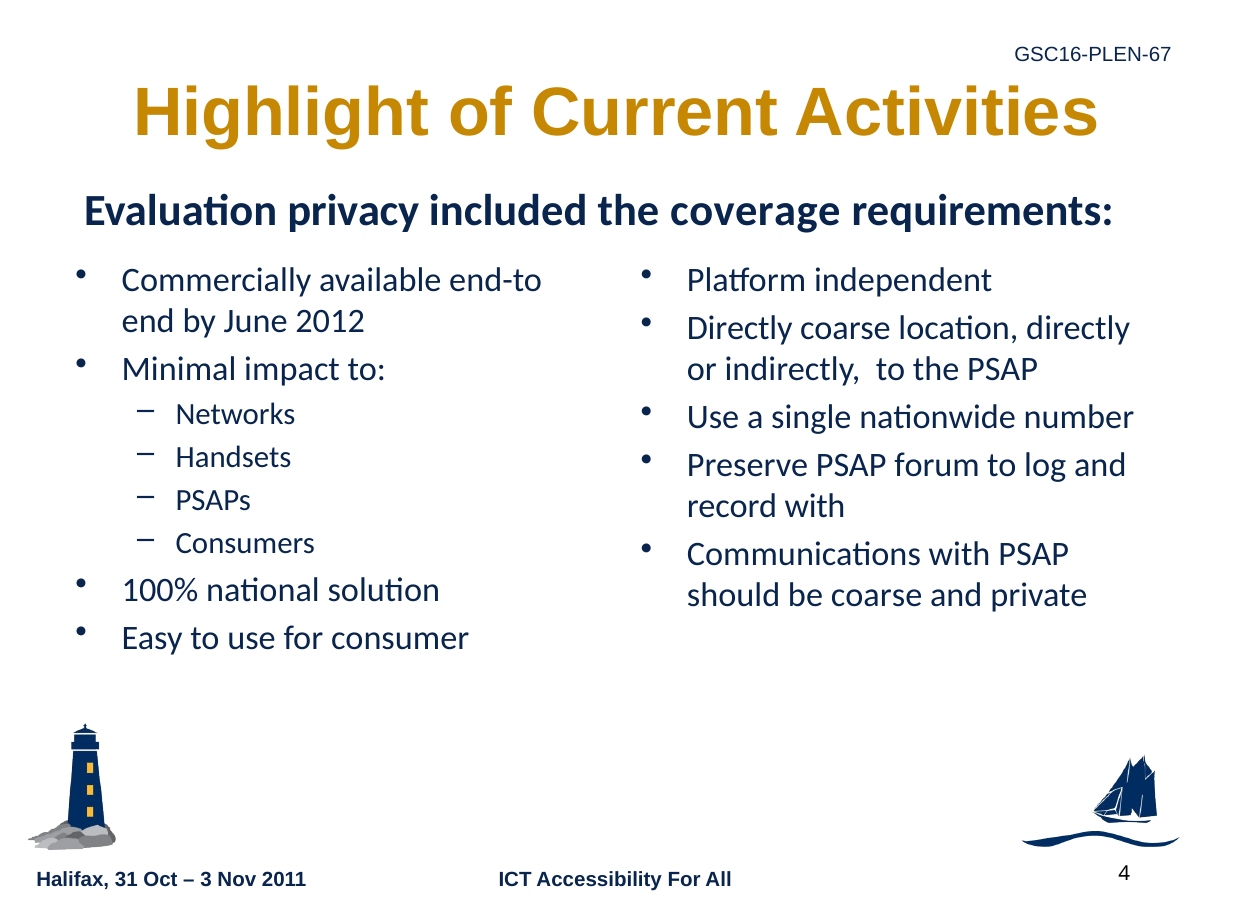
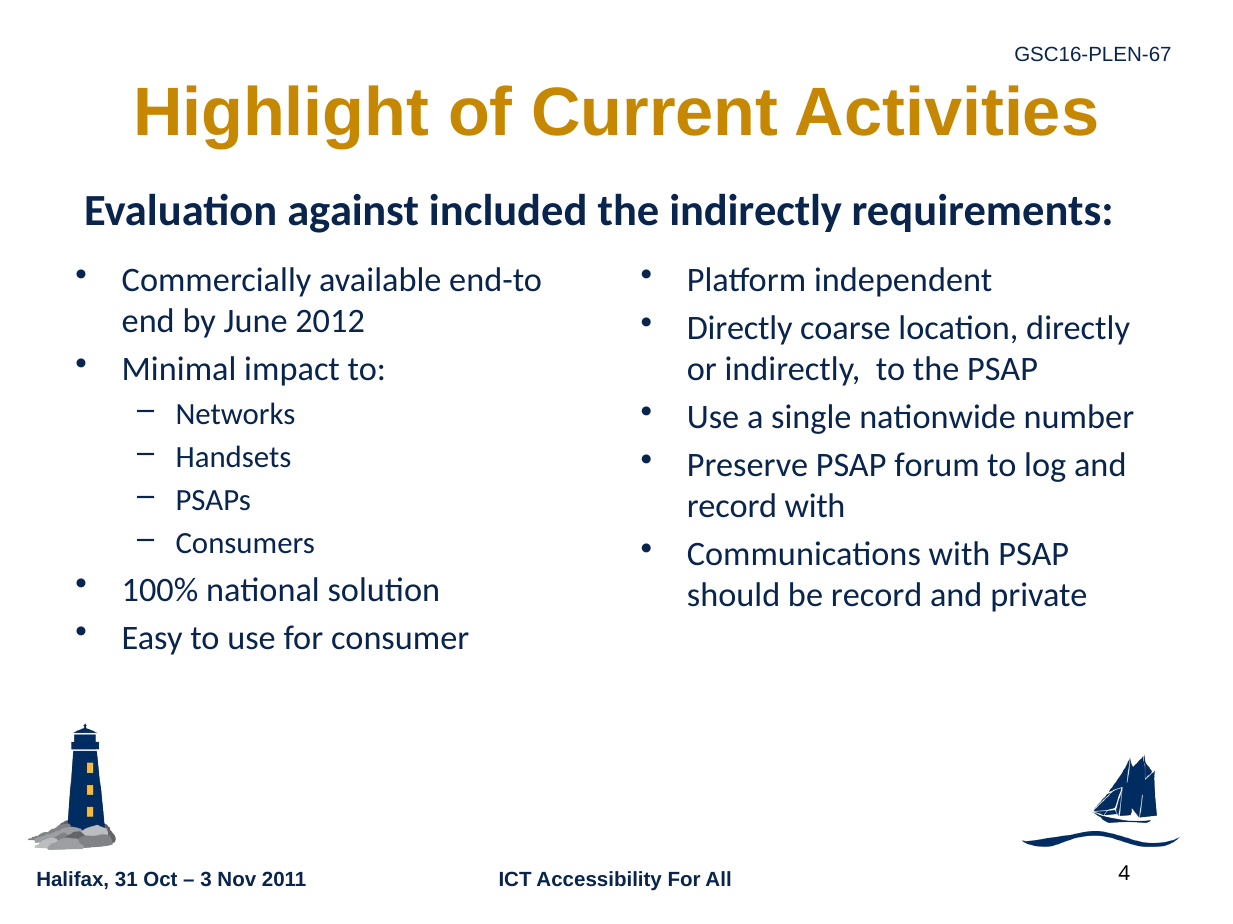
privacy: privacy -> against (353, 211)
the coverage: coverage -> indirectly (756, 211)
be coarse: coarse -> record (877, 596)
